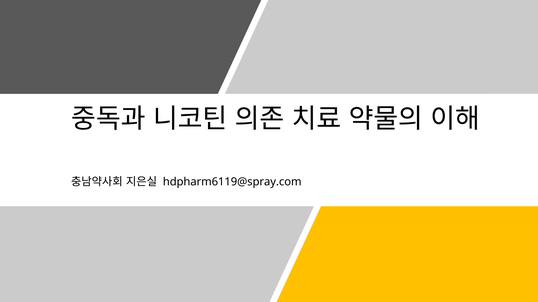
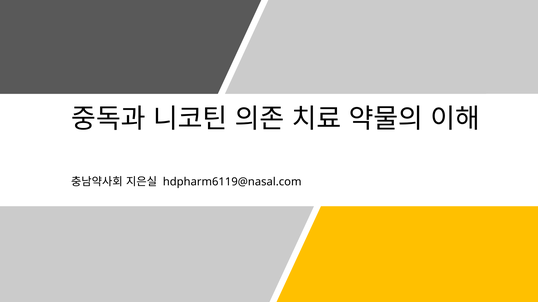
hdpharm6119@spray.com: hdpharm6119@spray.com -> hdpharm6119@nasal.com (232, 182)
